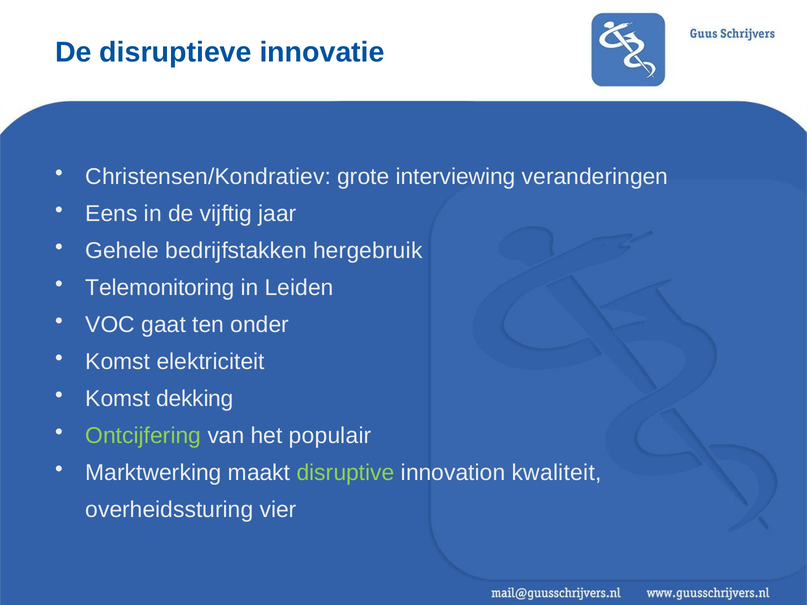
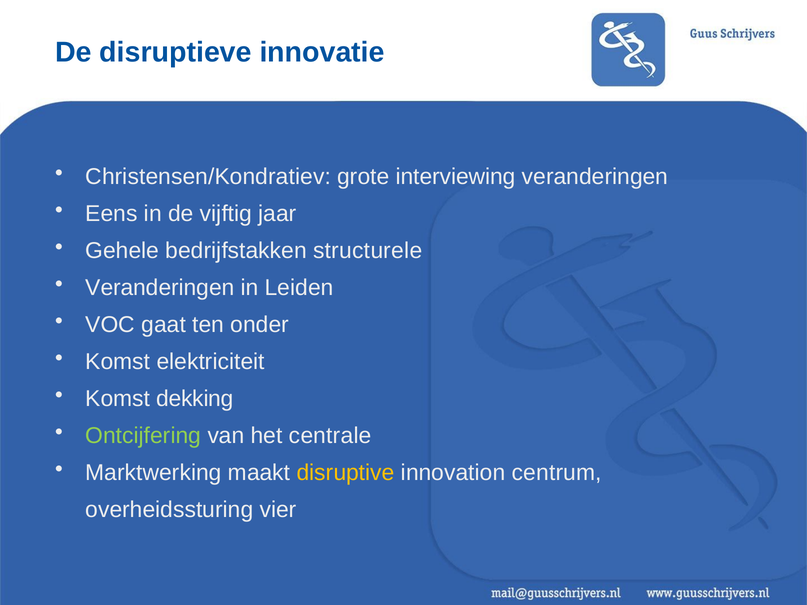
hergebruik: hergebruik -> structurele (368, 251)
Telemonitoring: Telemonitoring -> Veranderingen (160, 288)
populair: populair -> centrale (330, 436)
disruptive colour: light green -> yellow (346, 473)
kwaliteit: kwaliteit -> centrum (557, 473)
